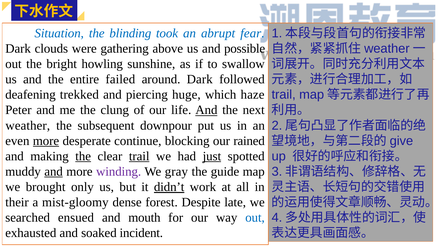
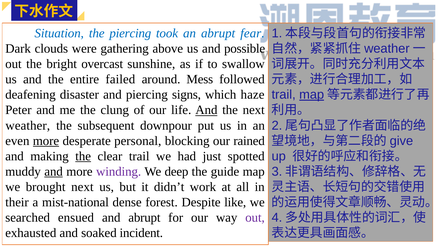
the blinding: blinding -> piercing (130, 33)
howling: howling -> overcast (102, 64)
around Dark: Dark -> Mess (200, 79)
map underline: none -> present (312, 95)
trekked: trekked -> disaster (79, 95)
huge: huge -> signs (187, 95)
continue: continue -> personal (138, 141)
trail underline: present -> none (139, 156)
just underline: present -> none (212, 156)
gray: gray -> deep (177, 172)
brought only: only -> next (82, 187)
didn’t underline: present -> none (169, 187)
mist-gloomy: mist-gloomy -> mist-national (75, 202)
late: late -> like (235, 202)
and mouth: mouth -> abrupt (144, 218)
out colour: blue -> purple (255, 218)
